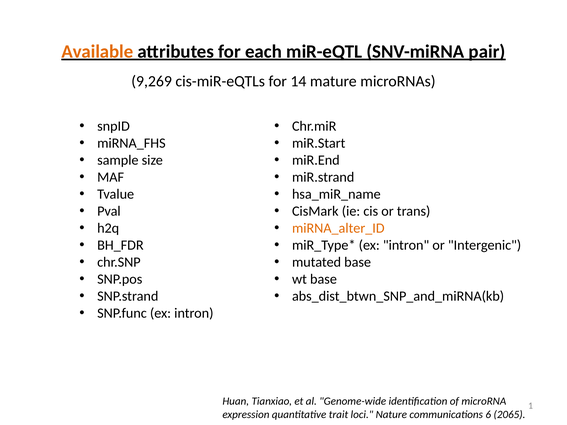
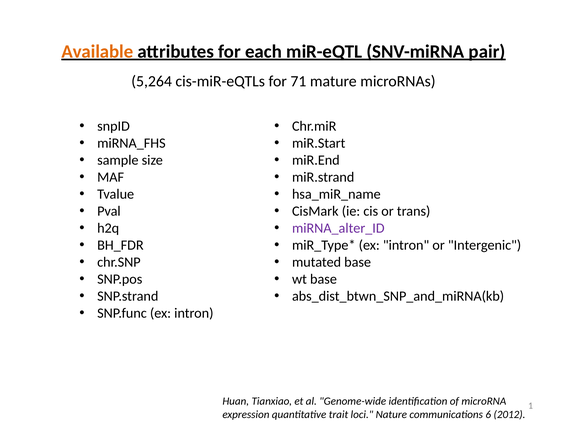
9,269: 9,269 -> 5,264 (152, 81)
14: 14 -> 71 (298, 81)
miRNA_alter_ID colour: orange -> purple (338, 228)
2065: 2065 -> 2012 (510, 415)
